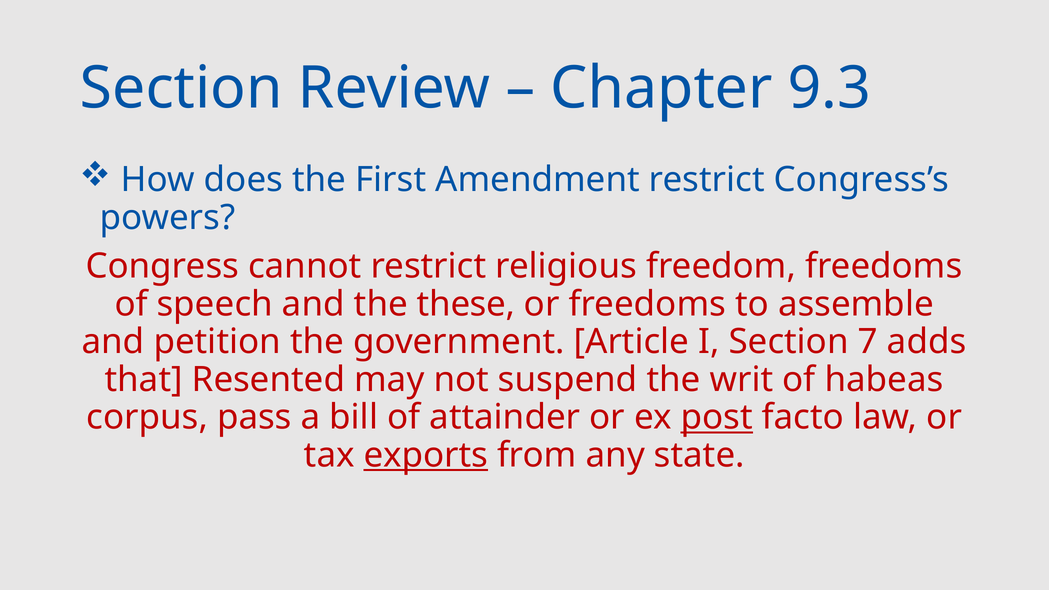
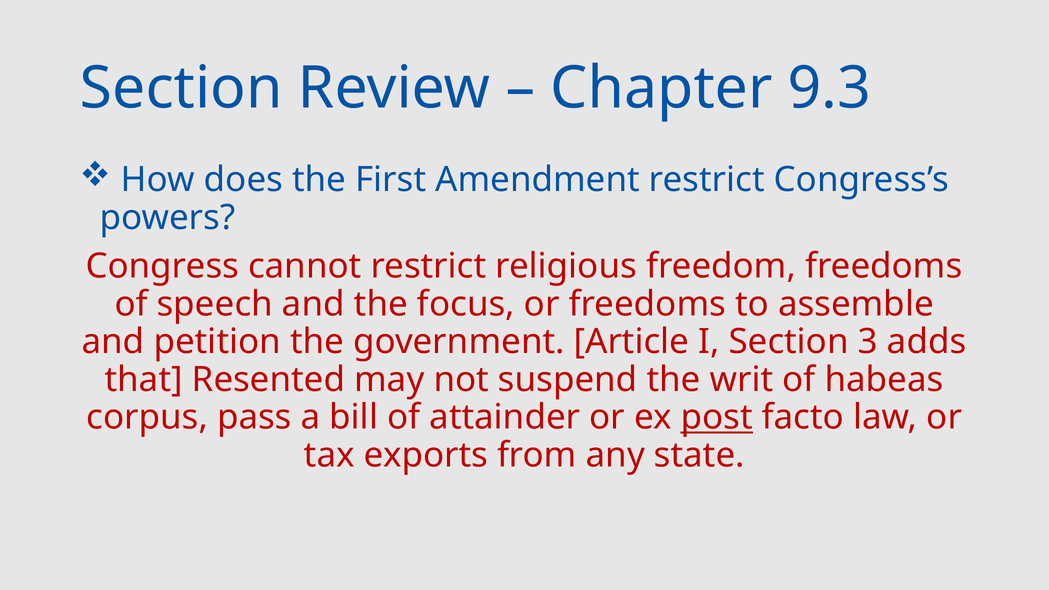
these: these -> focus (466, 304)
7: 7 -> 3 (868, 342)
exports underline: present -> none (426, 455)
